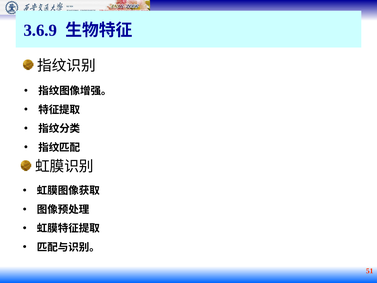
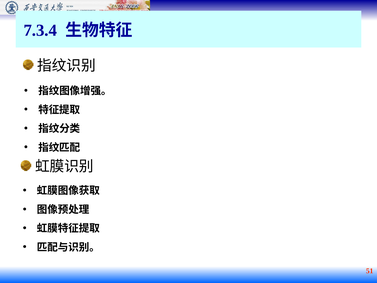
3.6.9: 3.6.9 -> 7.3.4 (40, 30)
